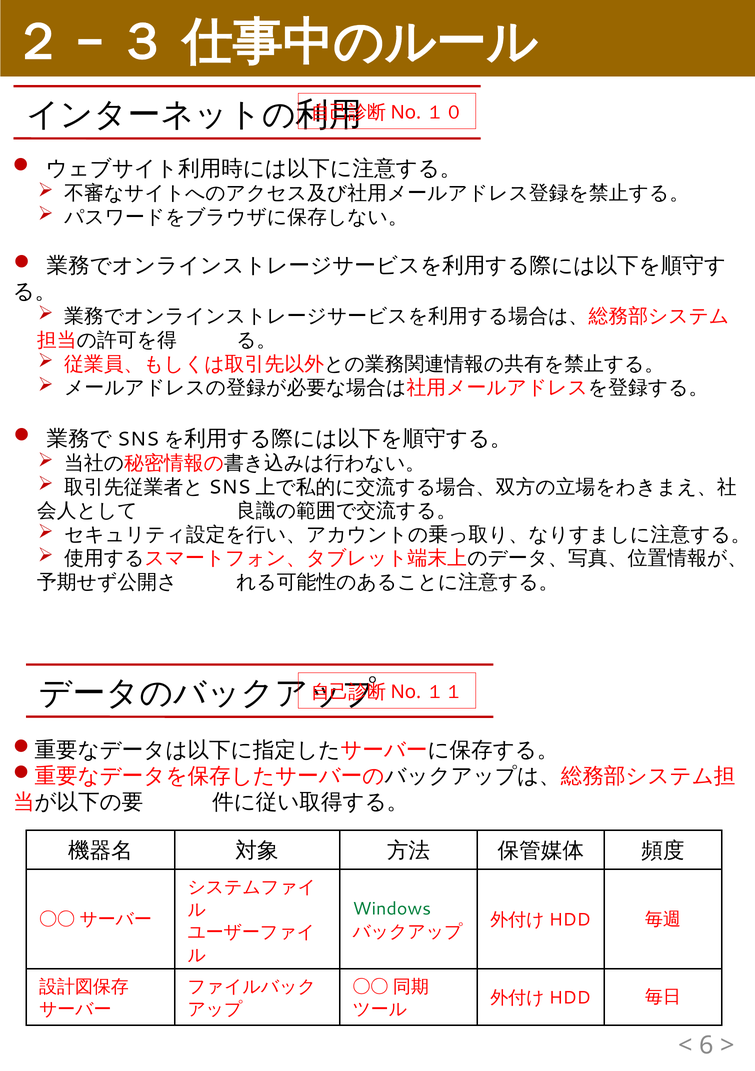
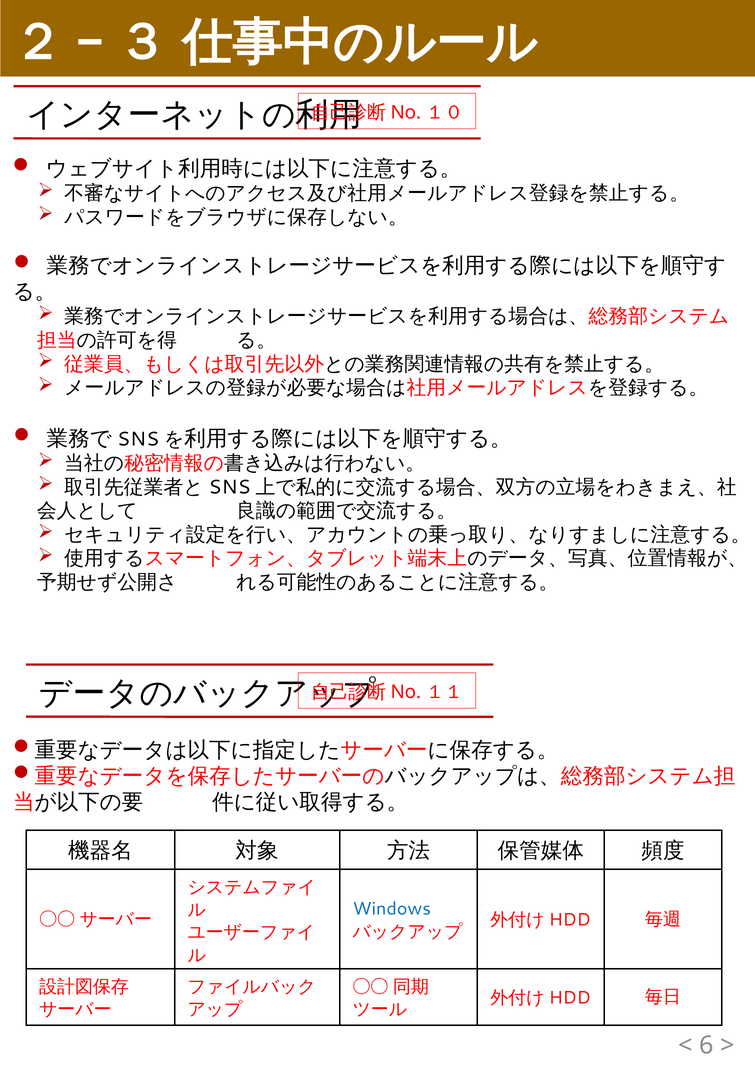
Windows colour: green -> blue (392, 909)
